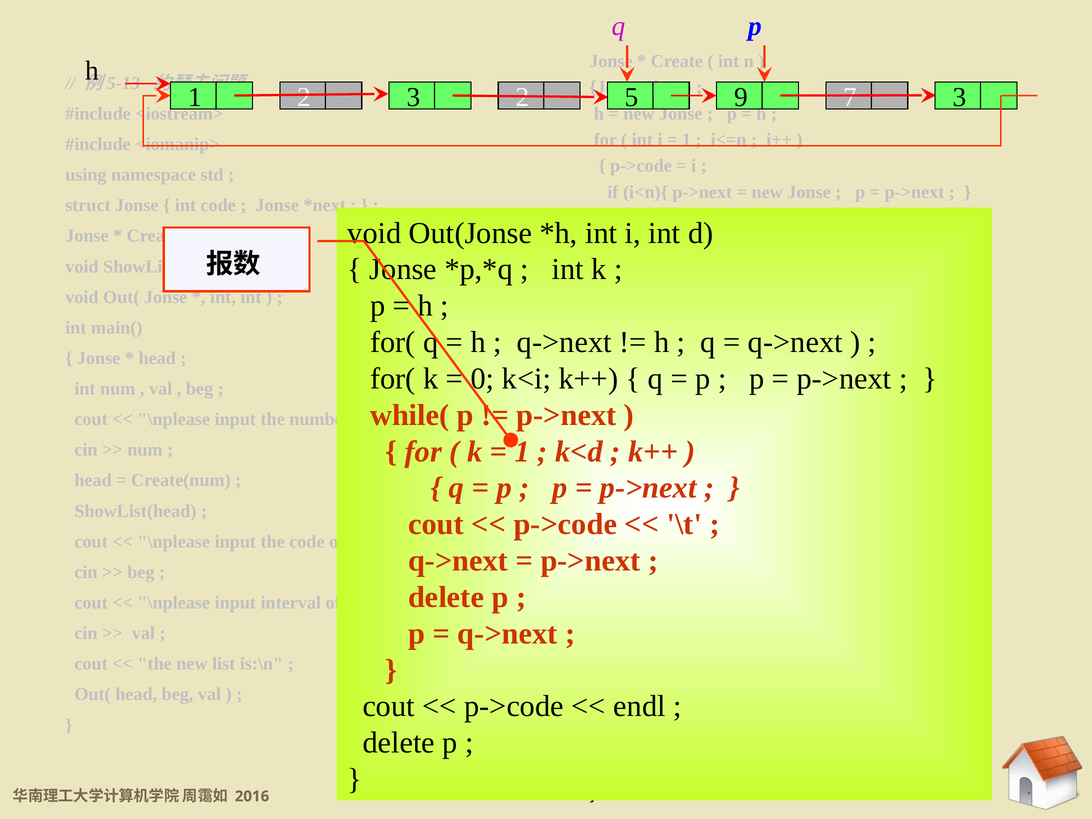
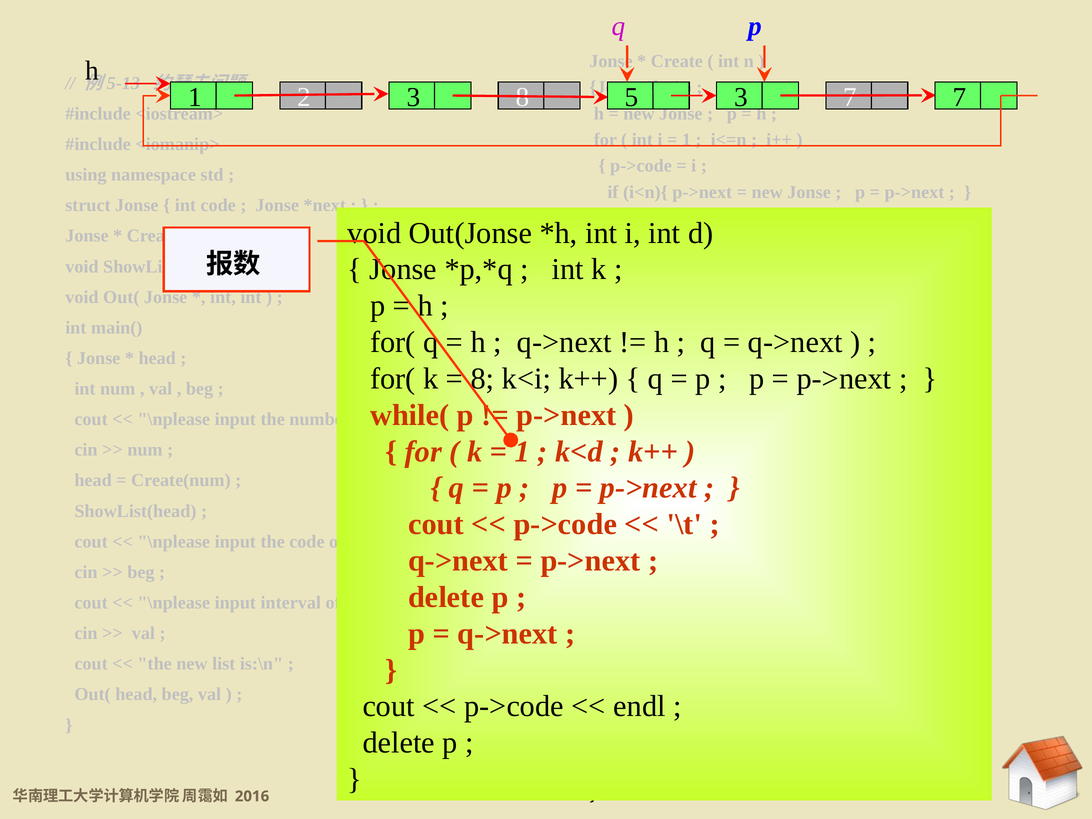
3 2: 2 -> 8 (523, 97)
9: 9 -> 3 (741, 97)
7 3: 3 -> 7 (959, 97)
0: 0 -> 8 (482, 379)
